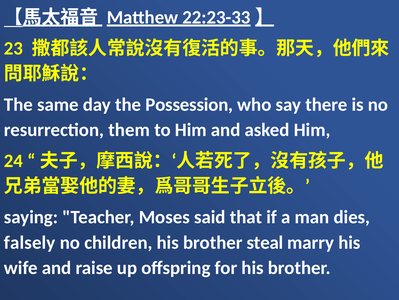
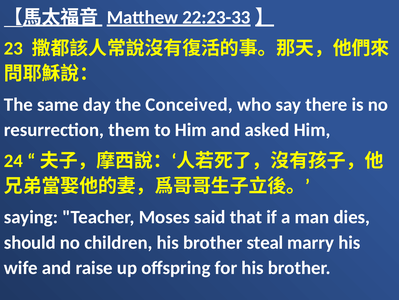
Possession: Possession -> Conceived (189, 104)
falsely: falsely -> should (30, 242)
